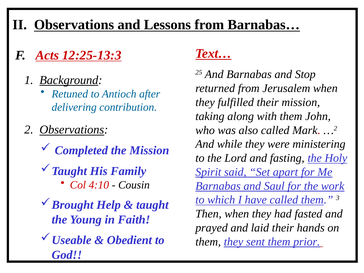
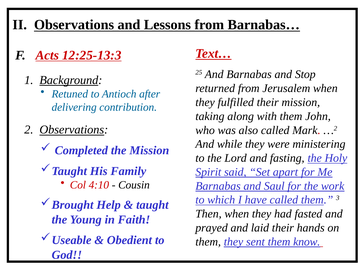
prior: prior -> know (307, 242)
